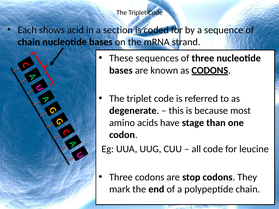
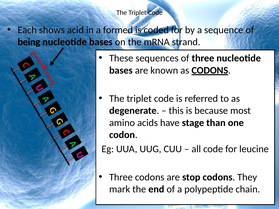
section: section -> formed (118, 30)
chain: chain -> being (29, 42)
